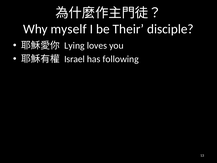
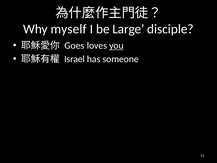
Their: Their -> Large (128, 29)
Lying: Lying -> Goes (74, 46)
you underline: none -> present (116, 46)
following: following -> someone (121, 59)
